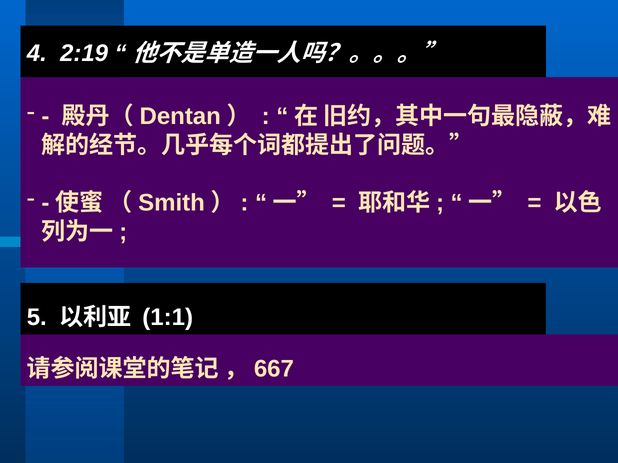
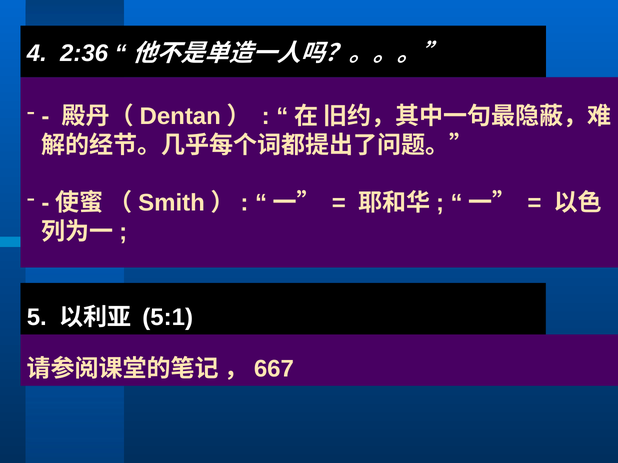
2:19: 2:19 -> 2:36 (84, 53)
1:1: 1:1 -> 5:1 (168, 318)
